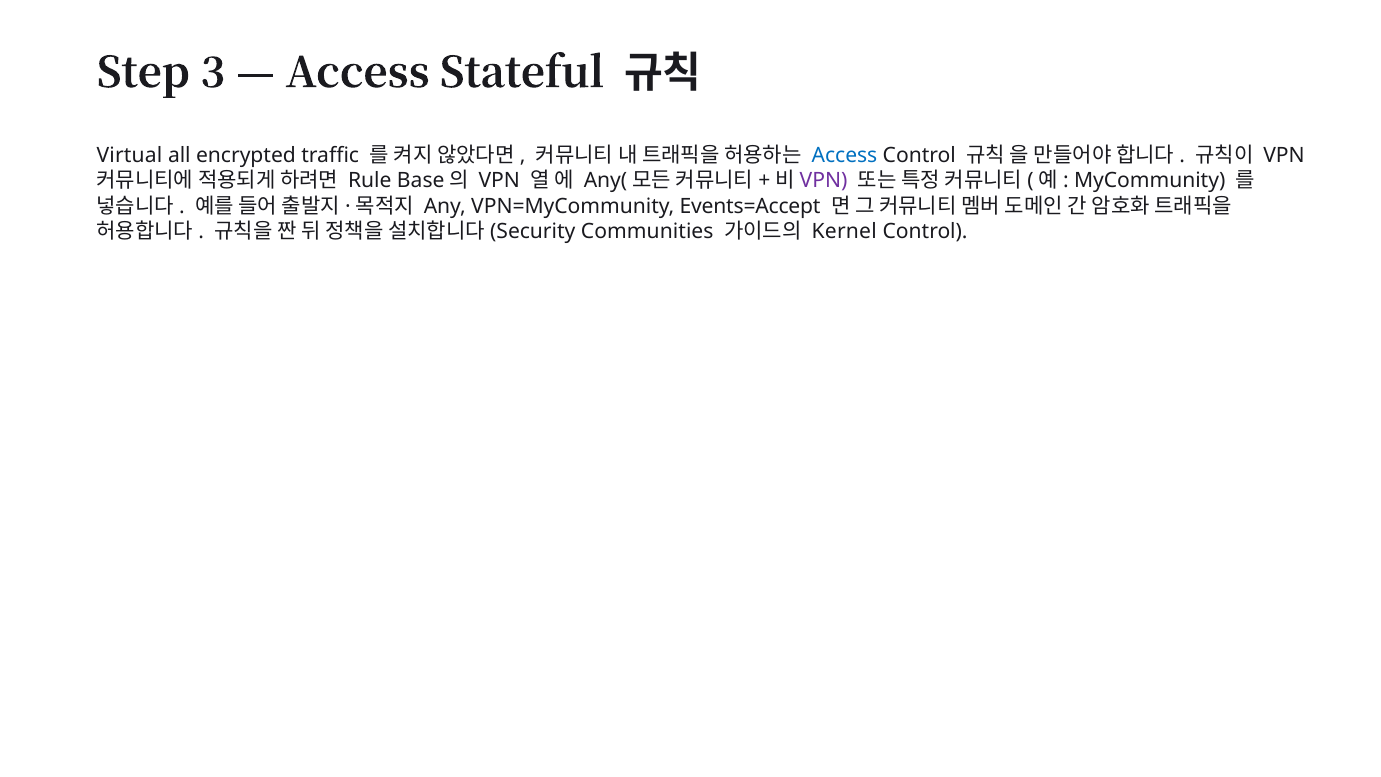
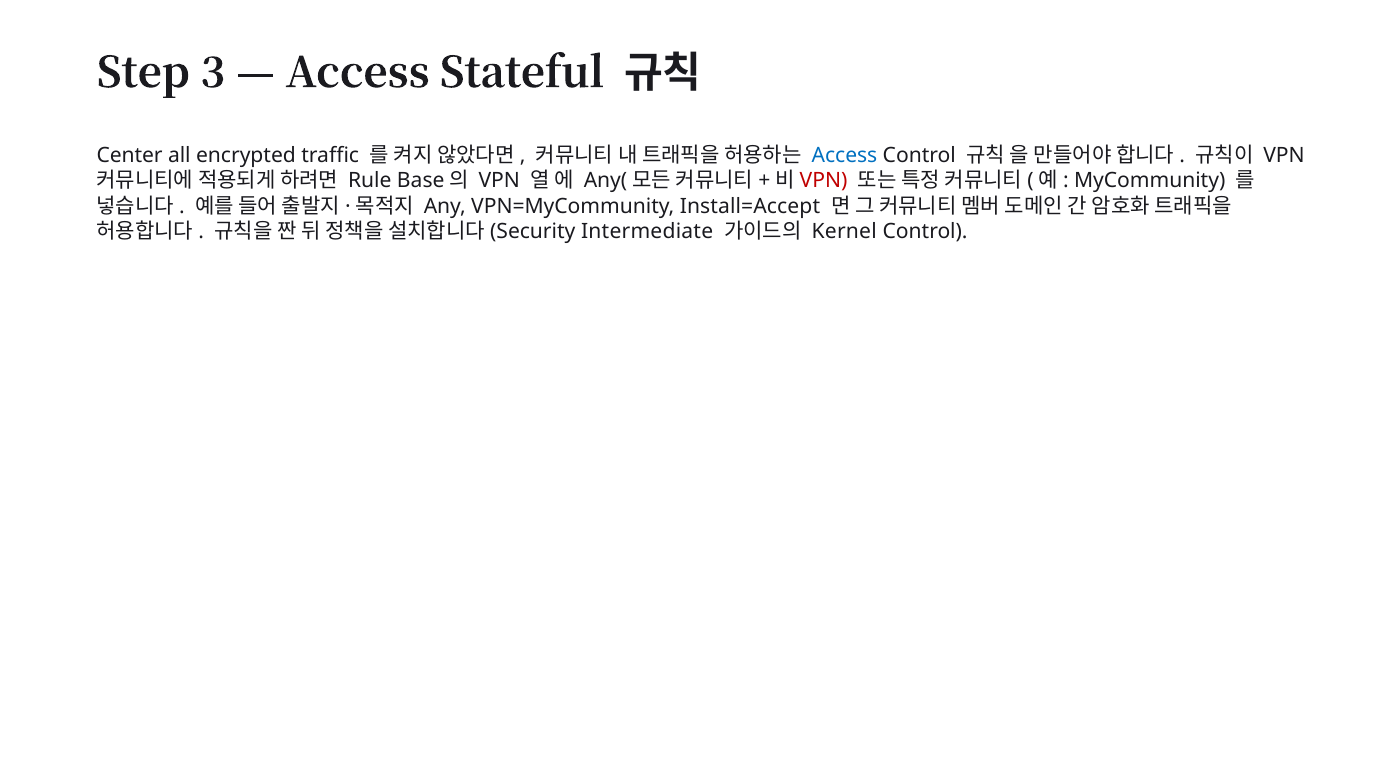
Virtual: Virtual -> Center (130, 156)
VPN colour: purple -> red (824, 181)
Events=Accept: Events=Accept -> Install=Accept (750, 206)
Communities: Communities -> Intermediate (647, 232)
